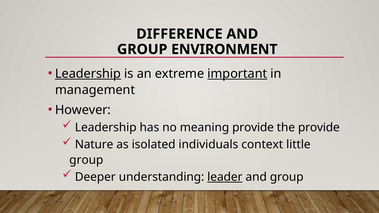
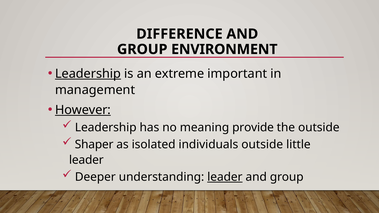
important underline: present -> none (237, 74)
However underline: none -> present (83, 110)
the provide: provide -> outside (319, 128)
Nature: Nature -> Shaper (94, 145)
individuals context: context -> outside (262, 145)
group: group -> leader (86, 160)
